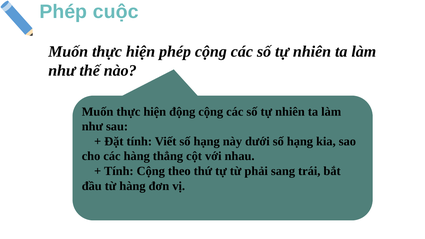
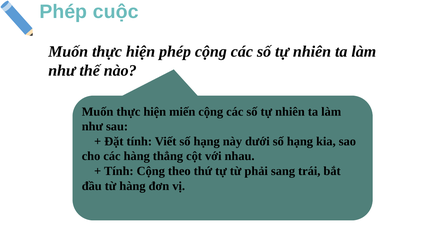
động: động -> miến (182, 112)
